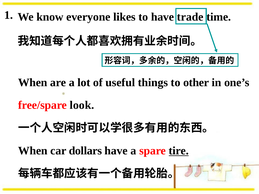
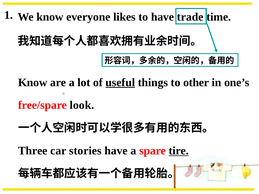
When: When -> Know (33, 83)
useful underline: none -> present (120, 83)
When: When -> Three (33, 151)
dollars: dollars -> stories (85, 151)
